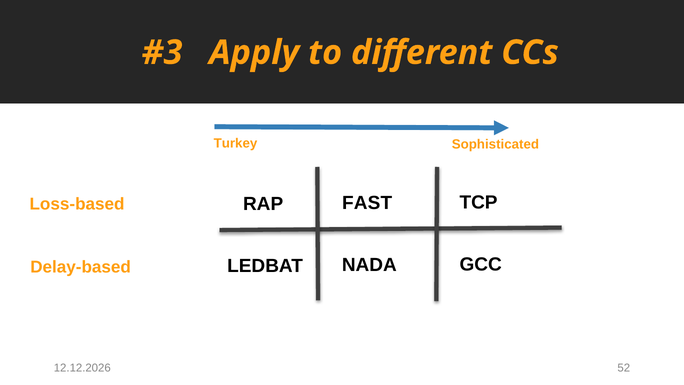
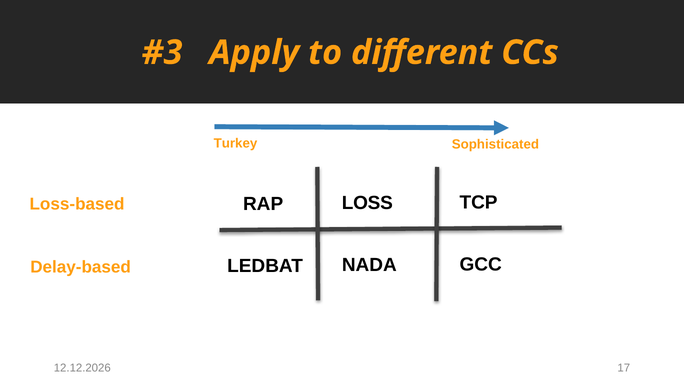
FAST: FAST -> LOSS (367, 203)
52: 52 -> 17 (624, 368)
